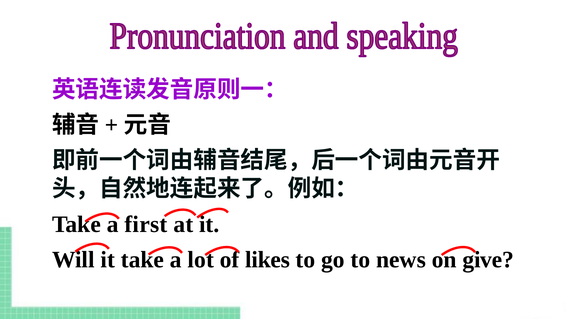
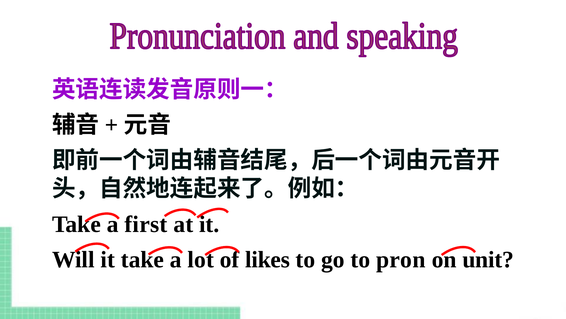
news: news -> pron (401, 259)
give: give -> unit (488, 259)
